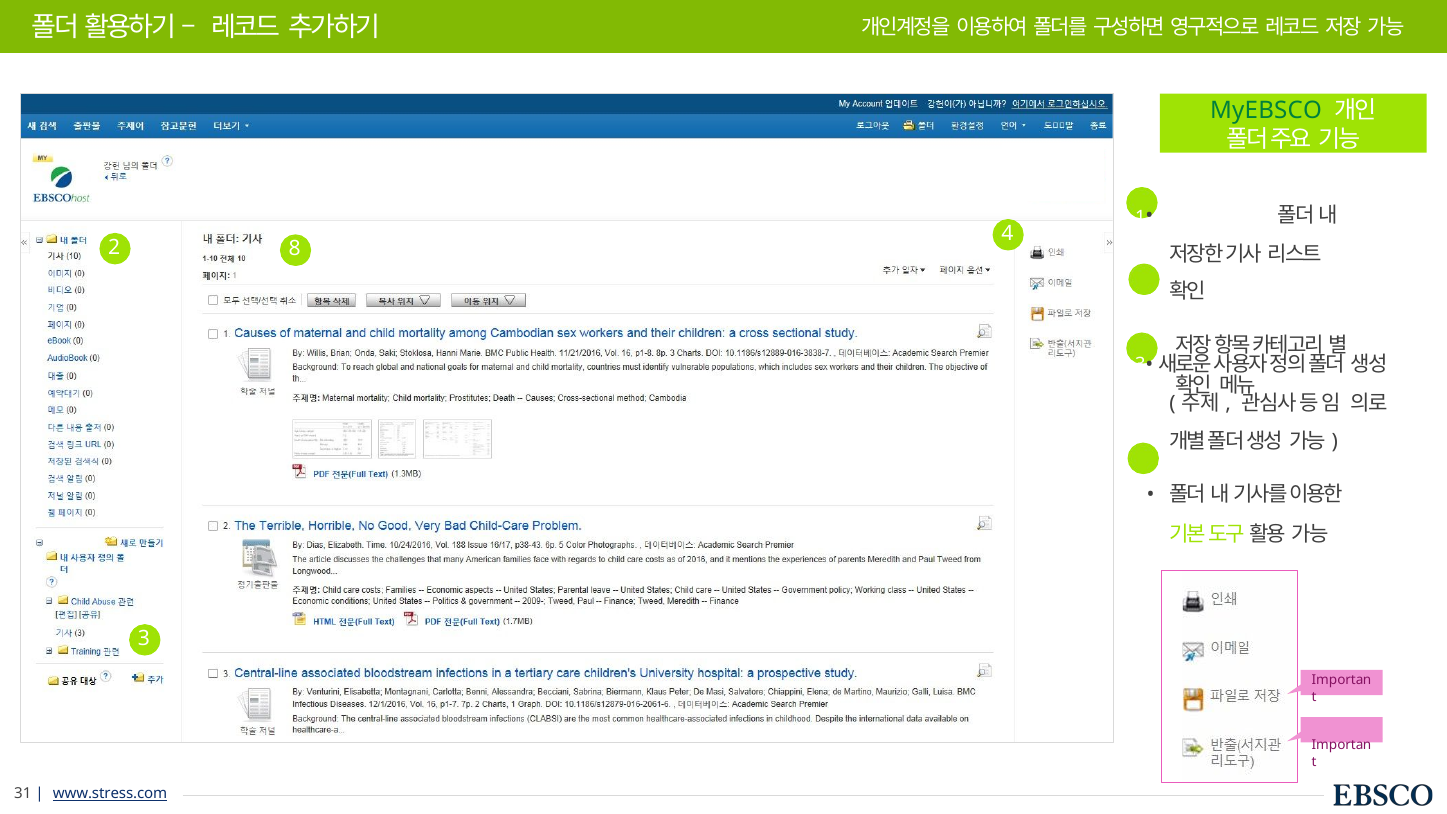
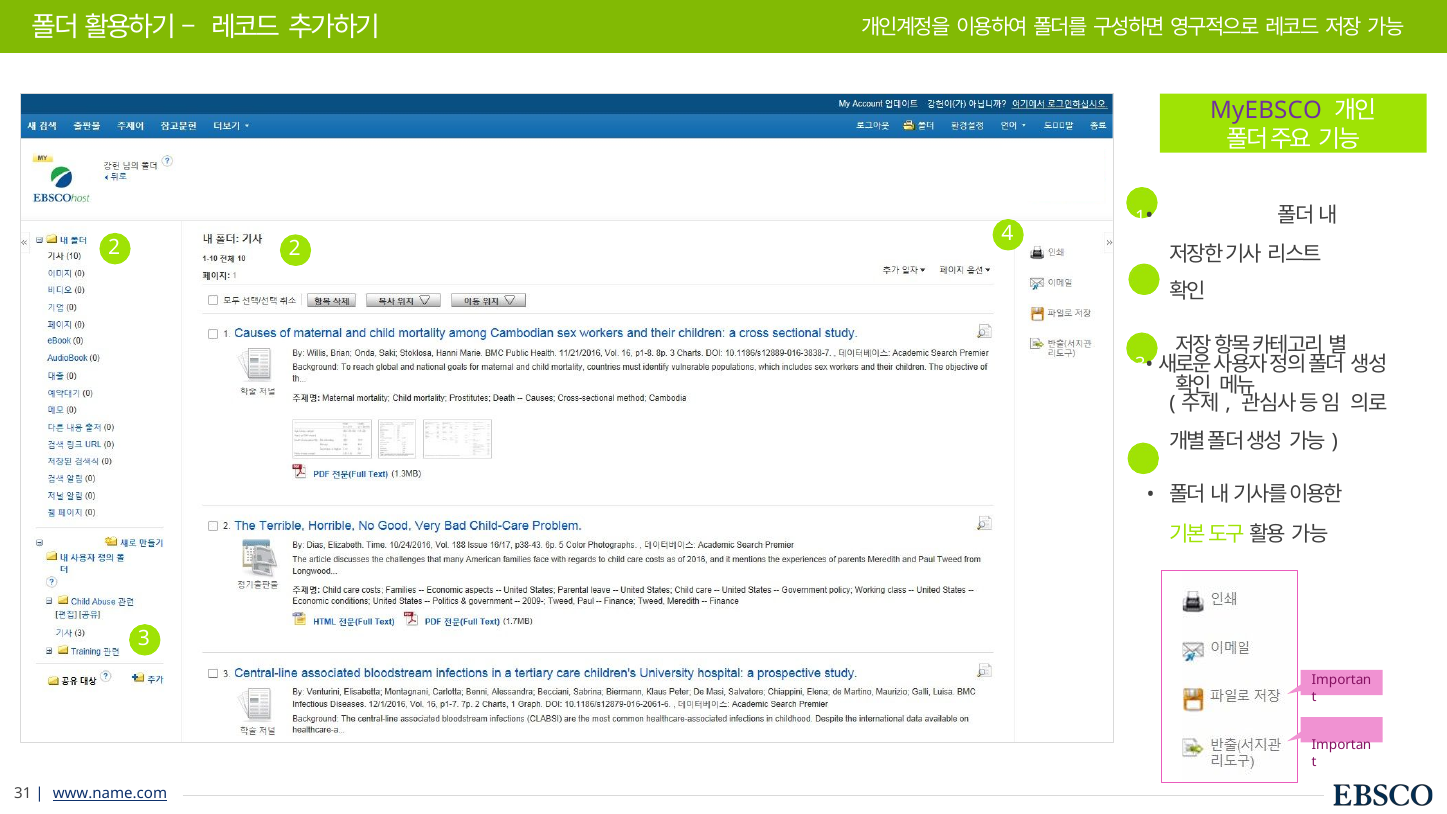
MyEBSCO colour: green -> purple (1266, 111)
2 8: 8 -> 2 (295, 249)
www.stress.com: www.stress.com -> www.name.com (110, 794)
